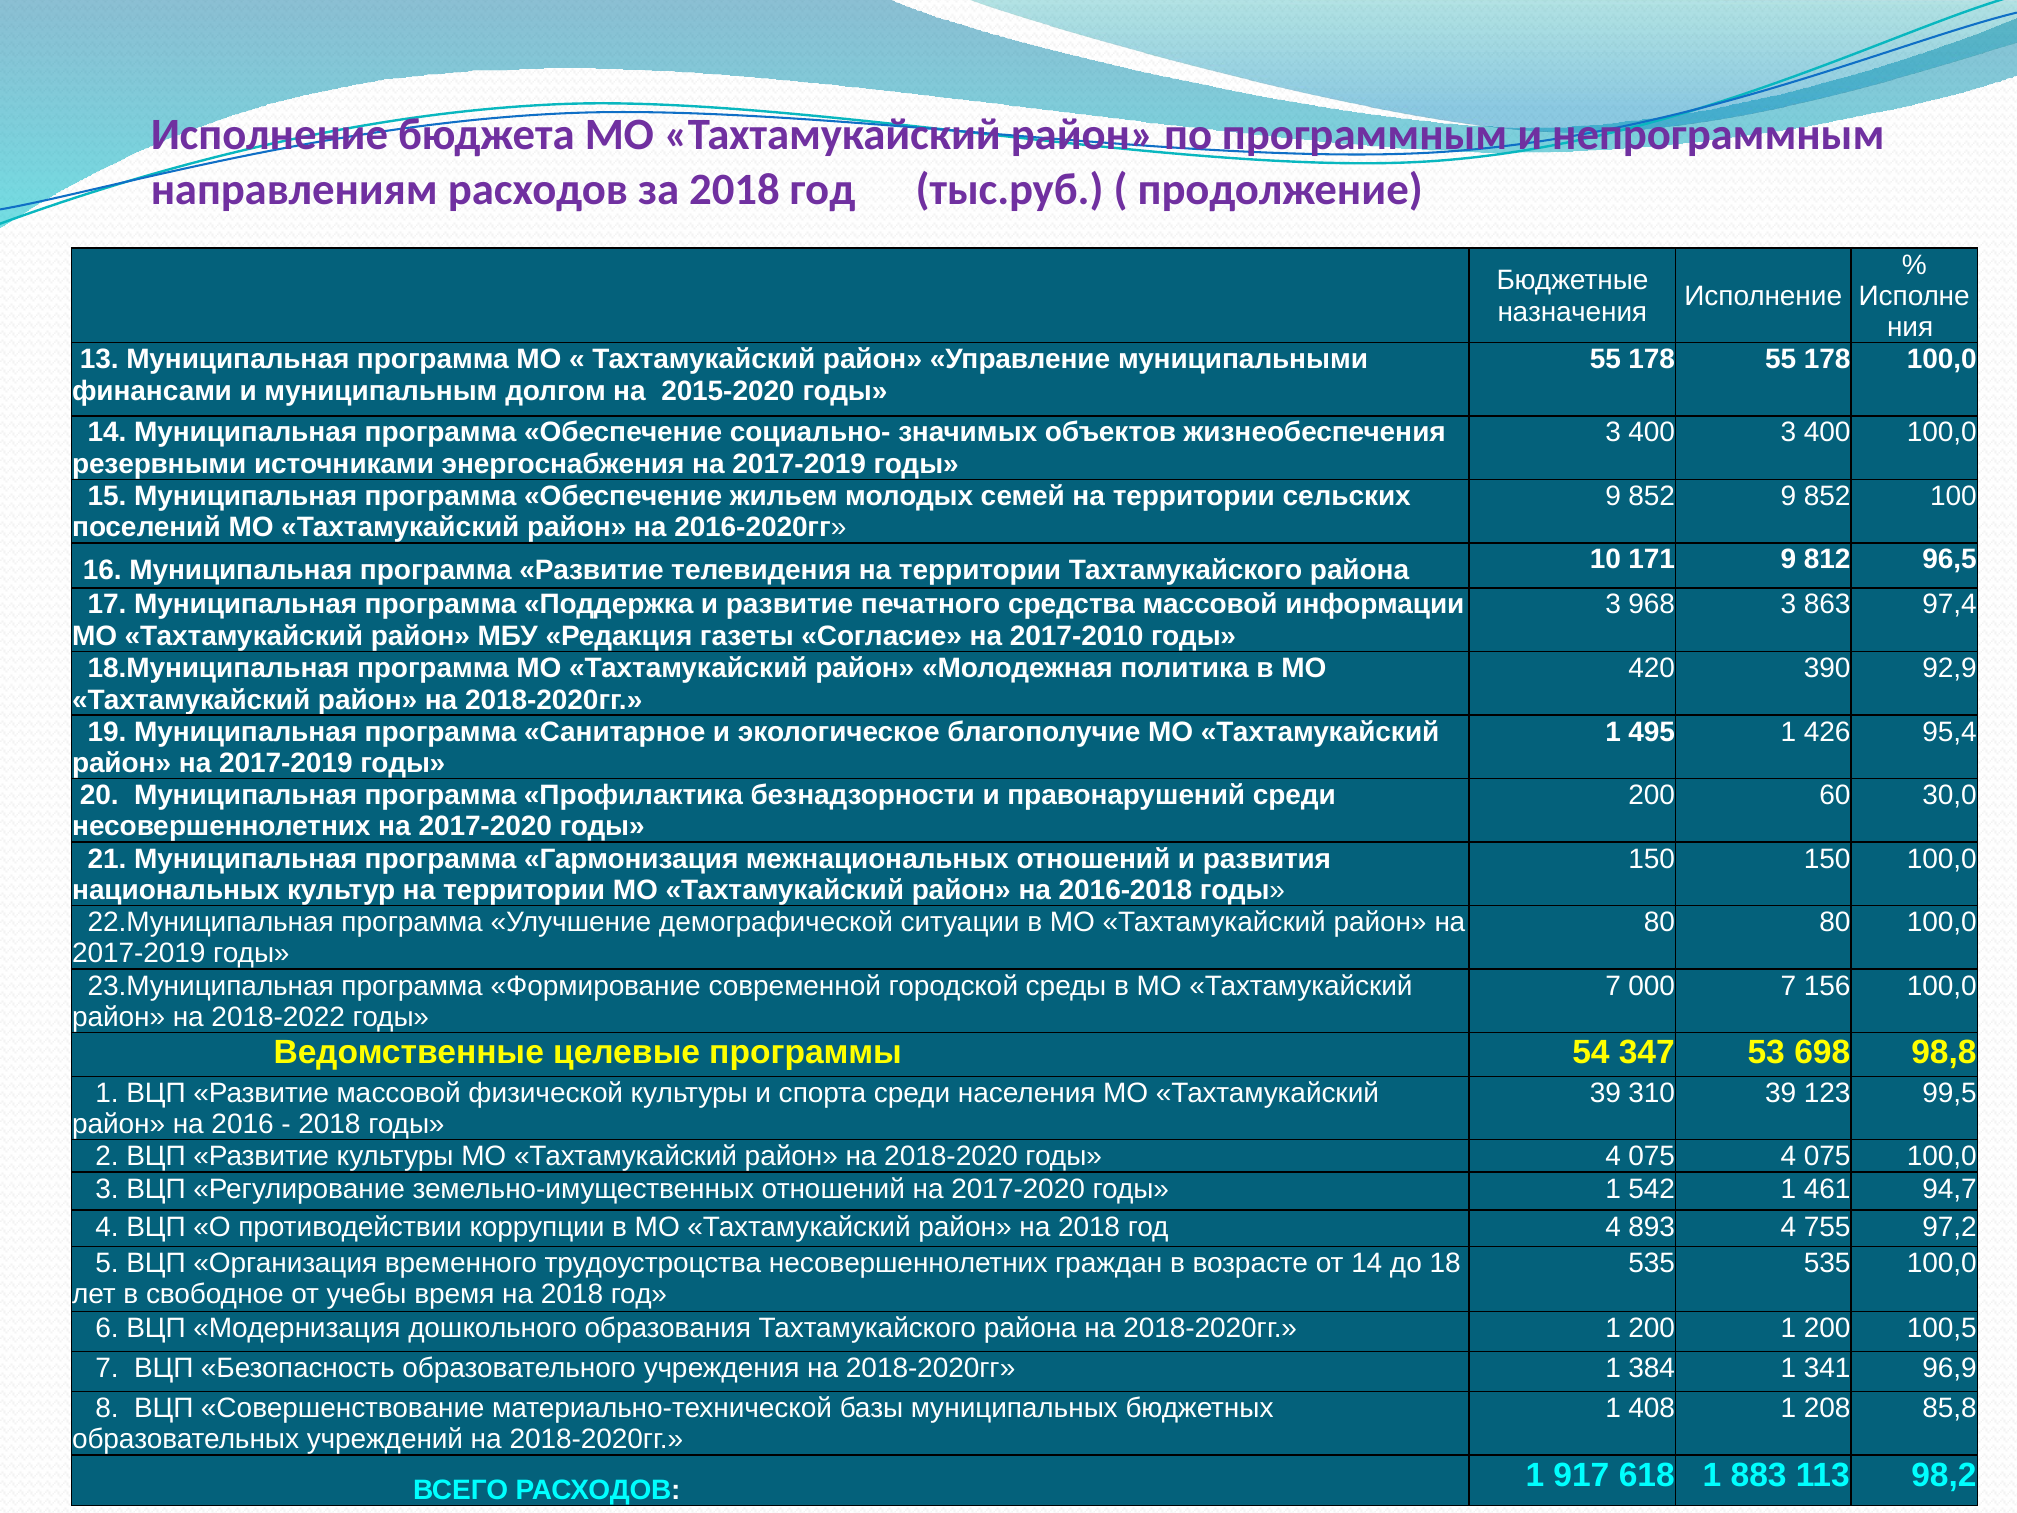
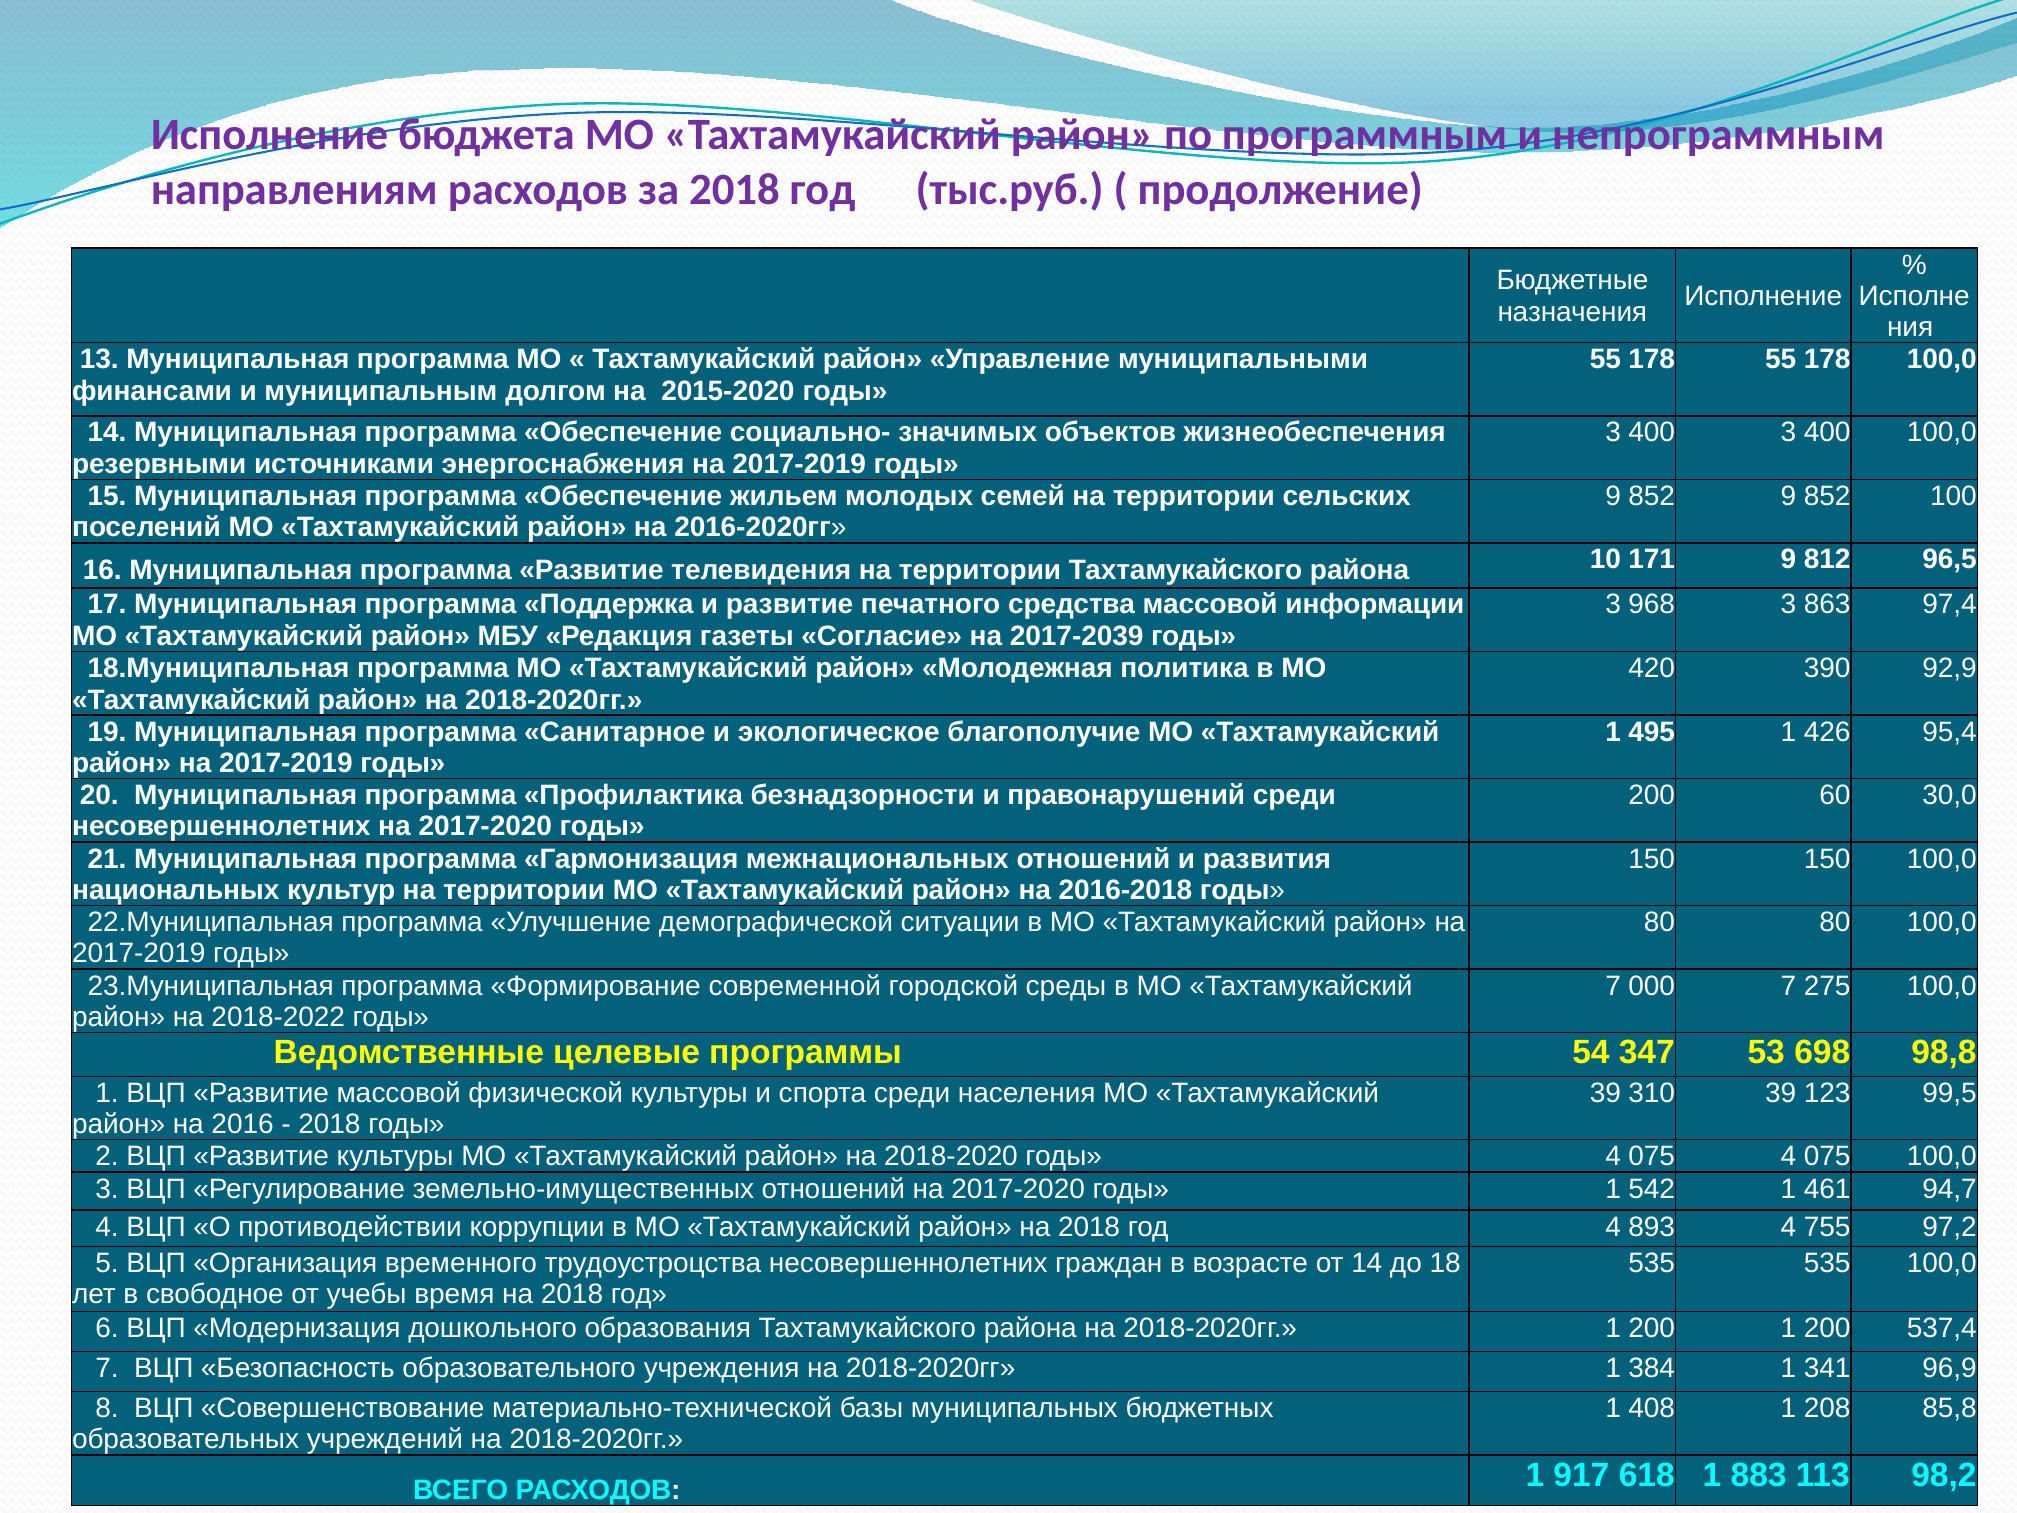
2017-2010: 2017-2010 -> 2017-2039 (1077, 636)
156: 156 -> 275 (1827, 986)
100,5: 100,5 -> 537,4 (1942, 1328)
